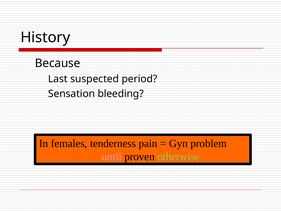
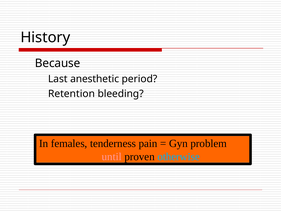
suspected: suspected -> anesthetic (95, 79)
Sensation: Sensation -> Retention (72, 94)
otherwise colour: light green -> light blue (179, 157)
